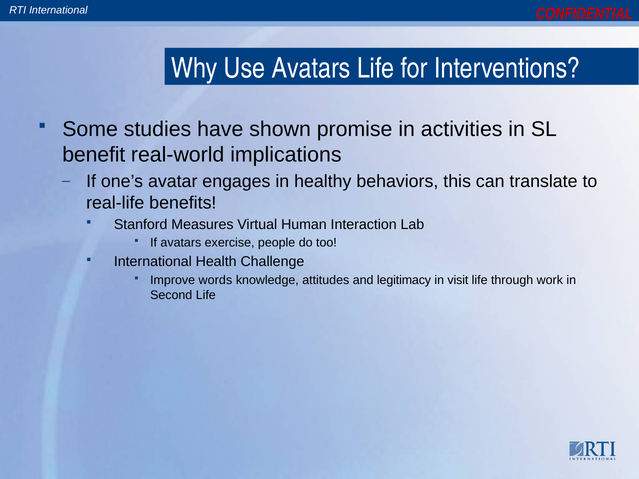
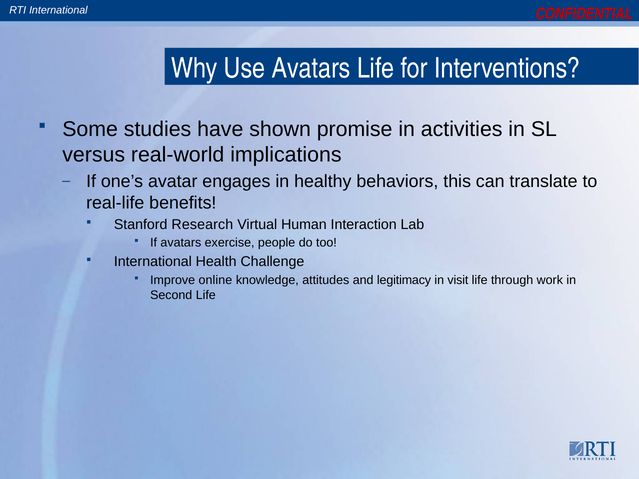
benefit: benefit -> versus (94, 155)
Measures: Measures -> Research (202, 225)
words: words -> online (215, 280)
